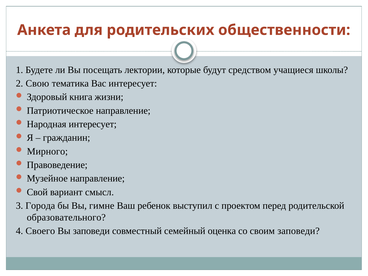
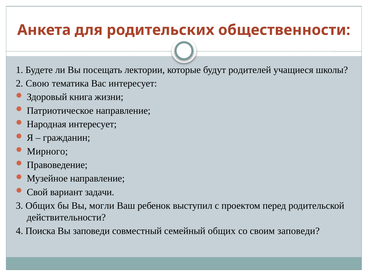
средством: средством -> родителей (250, 70)
смысл: смысл -> задачи (100, 192)
3 Города: Города -> Общих (40, 206)
гимне: гимне -> могли (102, 206)
образовательного: образовательного -> действительности (66, 217)
Своего: Своего -> Поиска (40, 231)
семейный оценка: оценка -> общих (222, 231)
